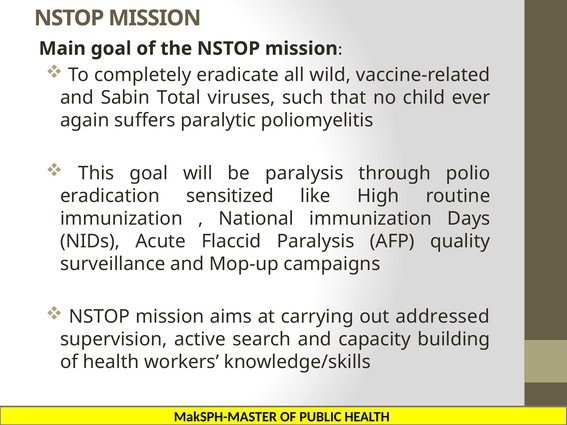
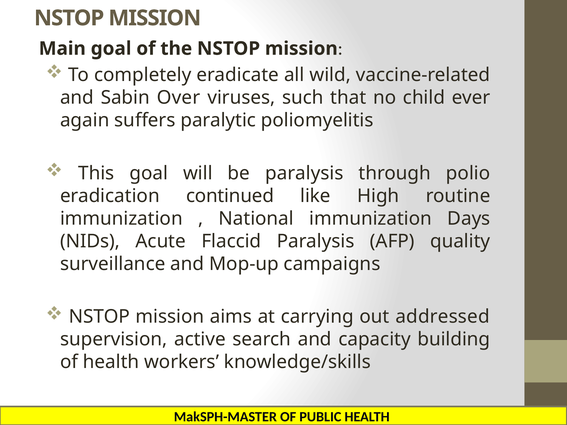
Total: Total -> Over (179, 98)
sensitized: sensitized -> continued (230, 196)
